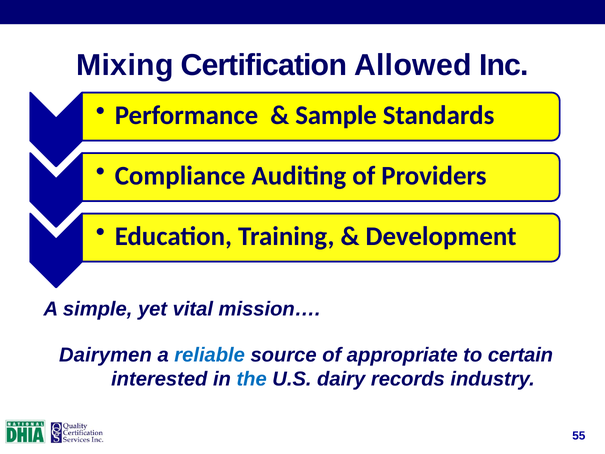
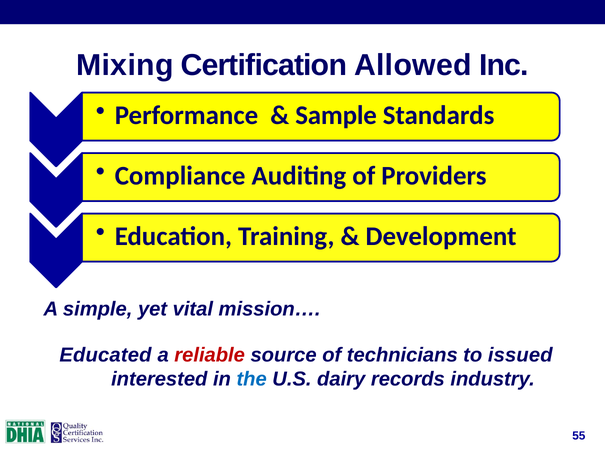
Dairymen: Dairymen -> Educated (105, 355)
reliable colour: blue -> red (210, 355)
appropriate: appropriate -> technicians (402, 355)
certain: certain -> issued (520, 355)
